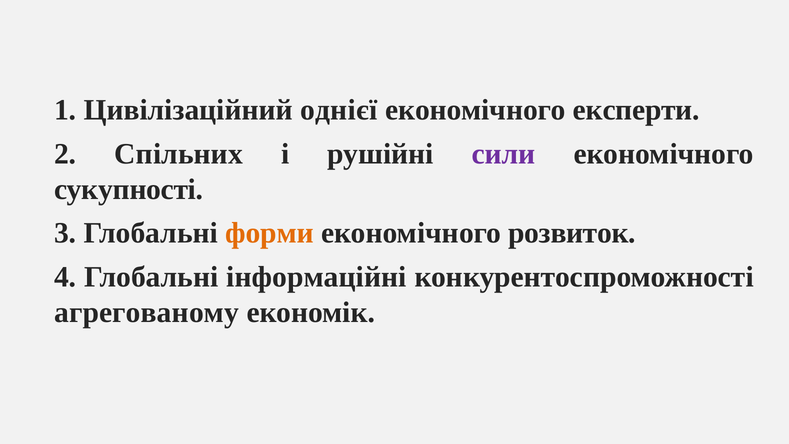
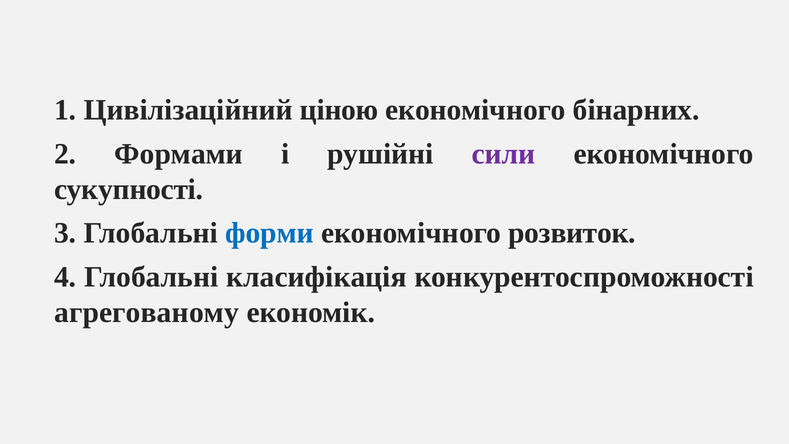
однієї: однієї -> ціною (339, 110)
експерти: експерти -> бінарних (636, 110)
Спільних: Спільних -> Формами (179, 154)
форми colour: orange -> blue (270, 233)
інформаційні: інформаційні -> класифікація (316, 277)
